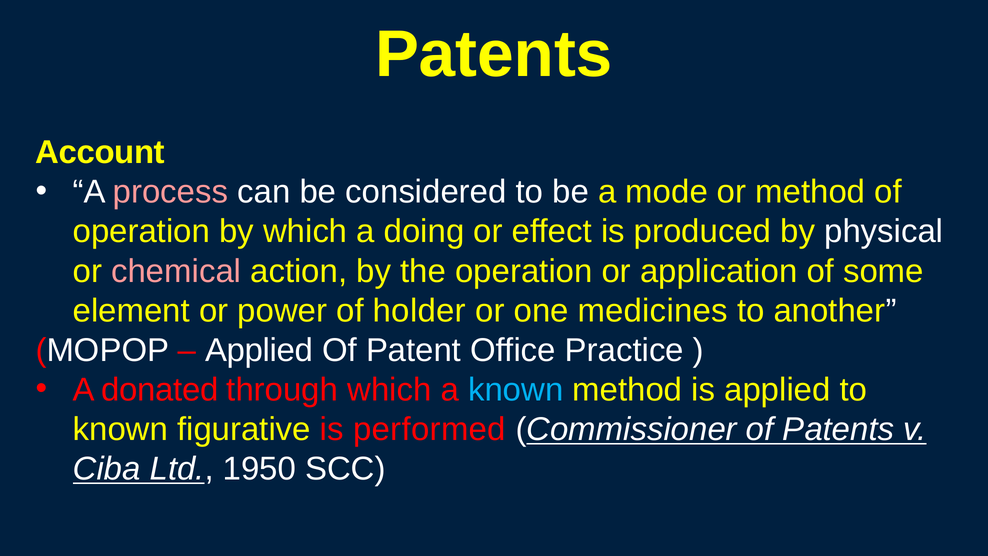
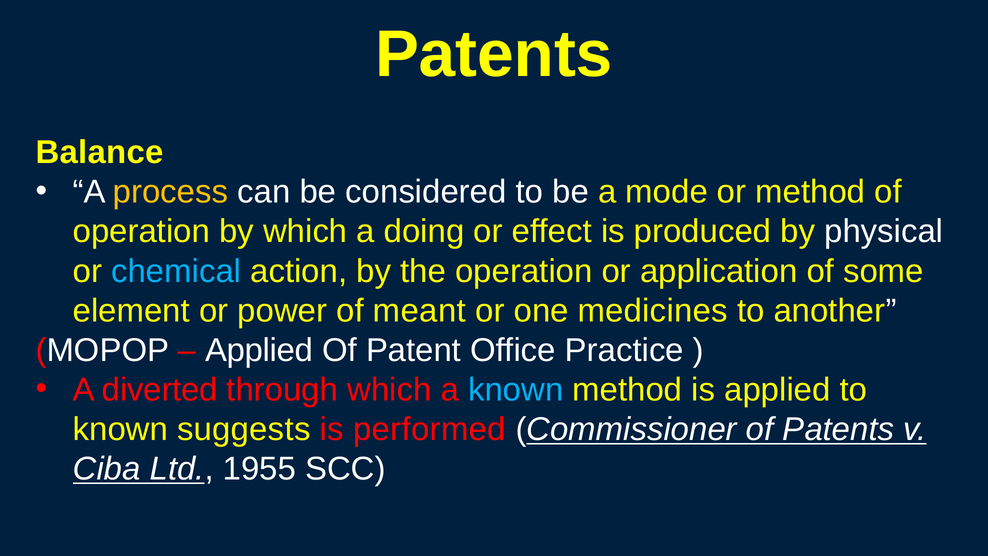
Account: Account -> Balance (100, 152)
process colour: pink -> yellow (171, 192)
chemical colour: pink -> light blue (176, 271)
holder: holder -> meant (419, 311)
donated: donated -> diverted (160, 390)
figurative: figurative -> suggests (244, 429)
1950: 1950 -> 1955 (259, 469)
